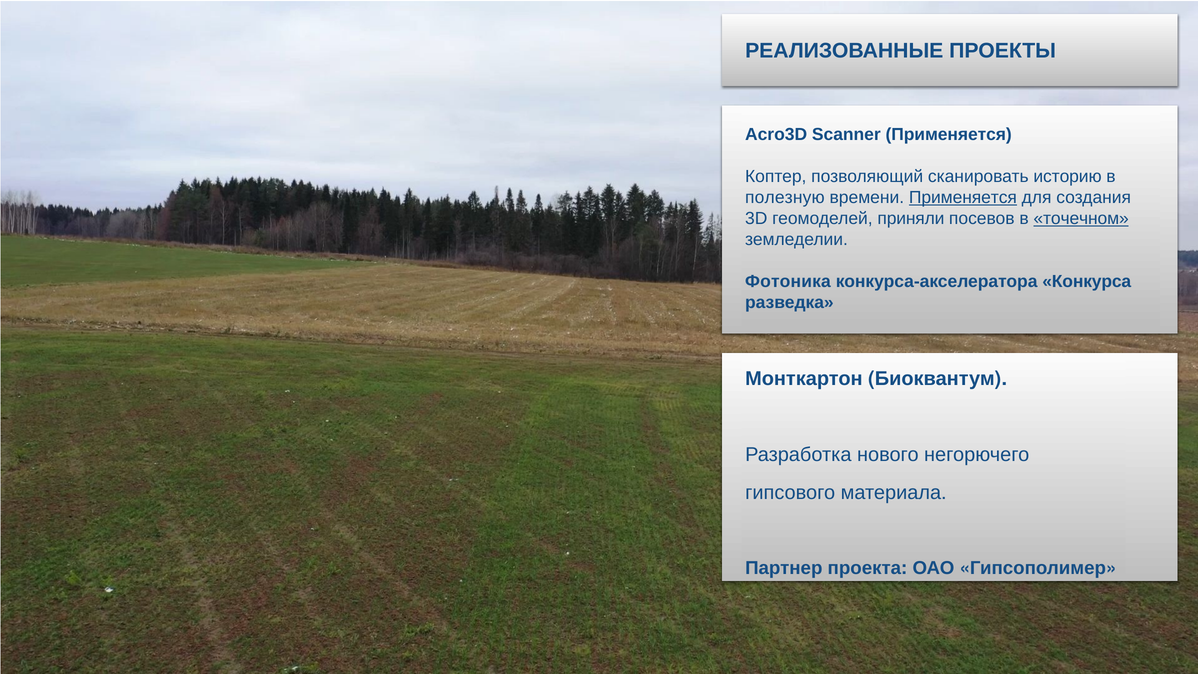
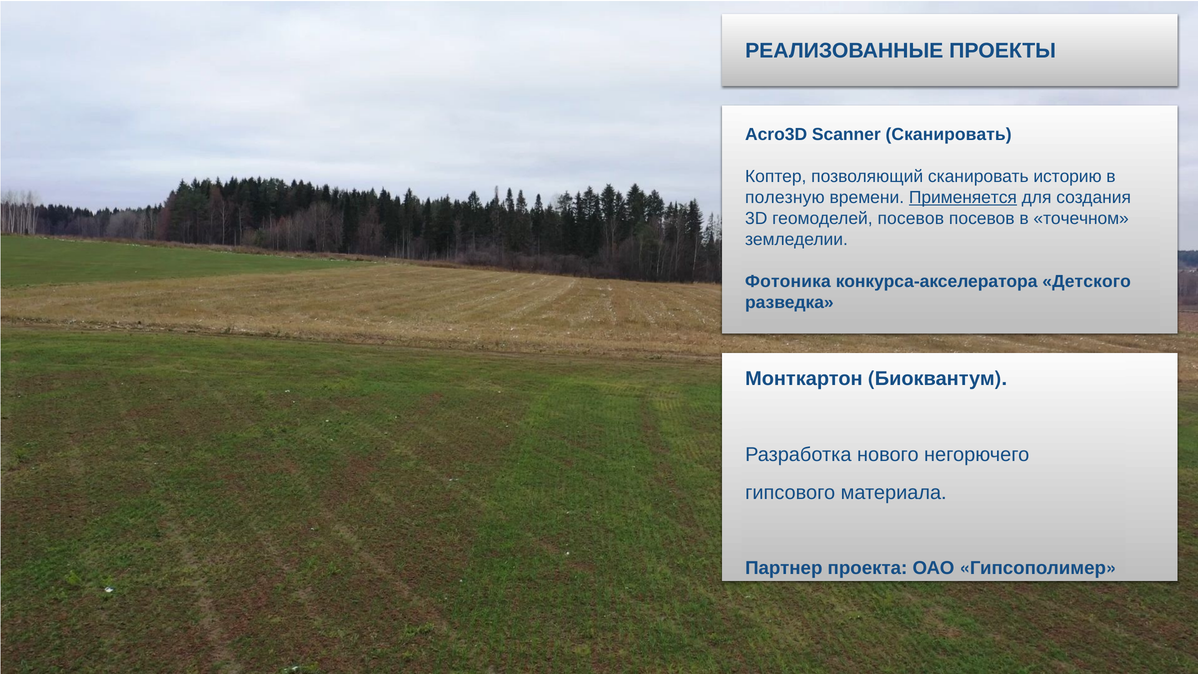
Scanner Применяется: Применяется -> Сканировать (949, 134)
геомоделей приняли: приняли -> посевов (911, 218)
точечном underline: present -> none (1081, 218)
Конкурса: Конкурса -> Детского (1087, 281)
